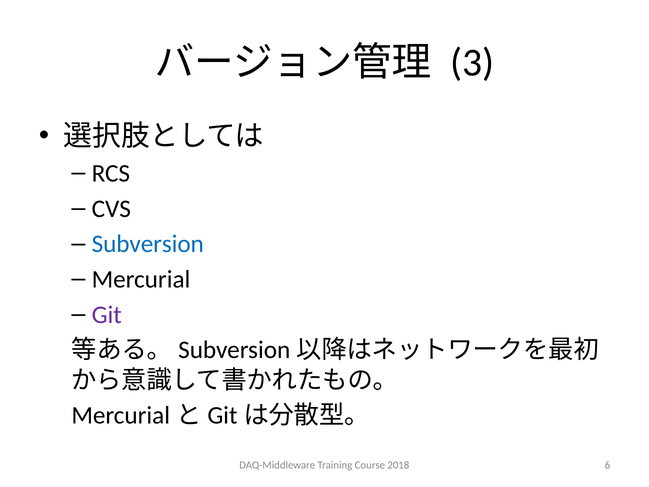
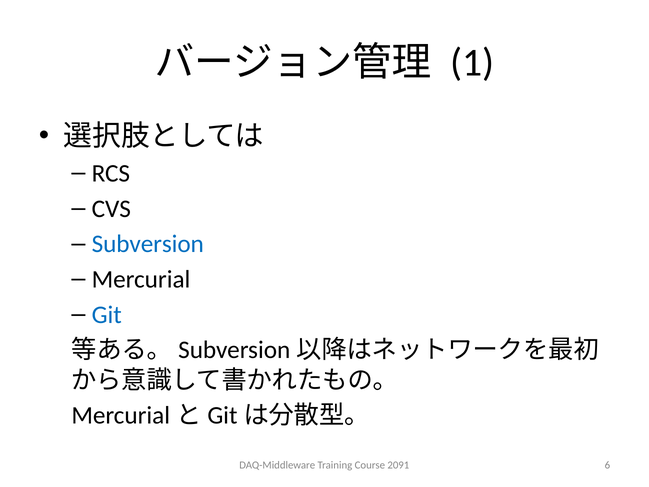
3: 3 -> 1 (472, 63)
Git colour: purple -> blue (107, 315)
2018: 2018 -> 2091 (398, 465)
